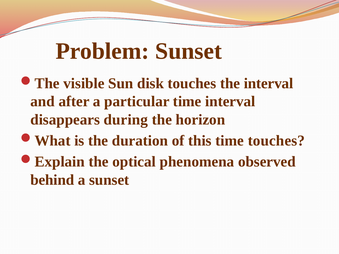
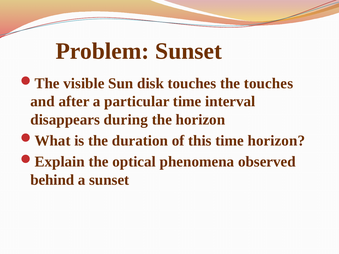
the interval: interval -> touches (268, 84)
time touches: touches -> horizon (276, 141)
